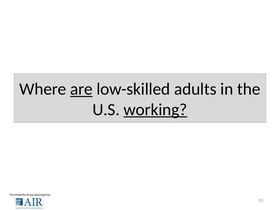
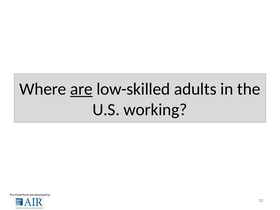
working underline: present -> none (155, 110)
